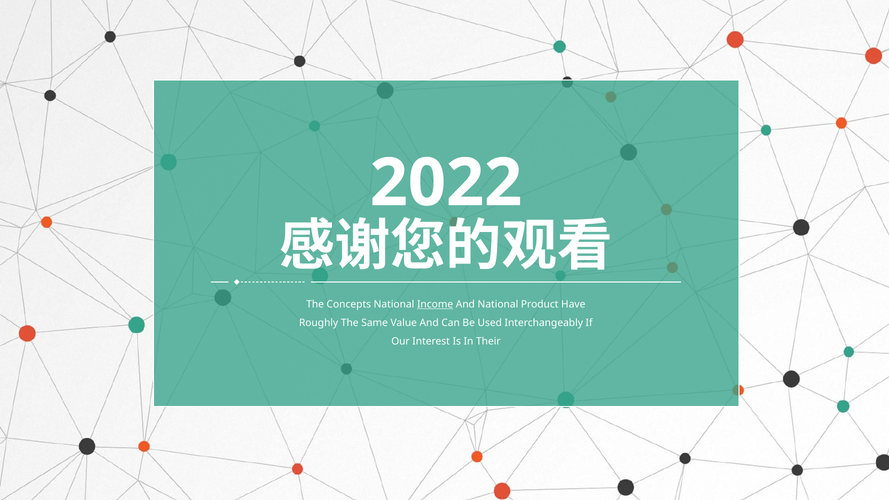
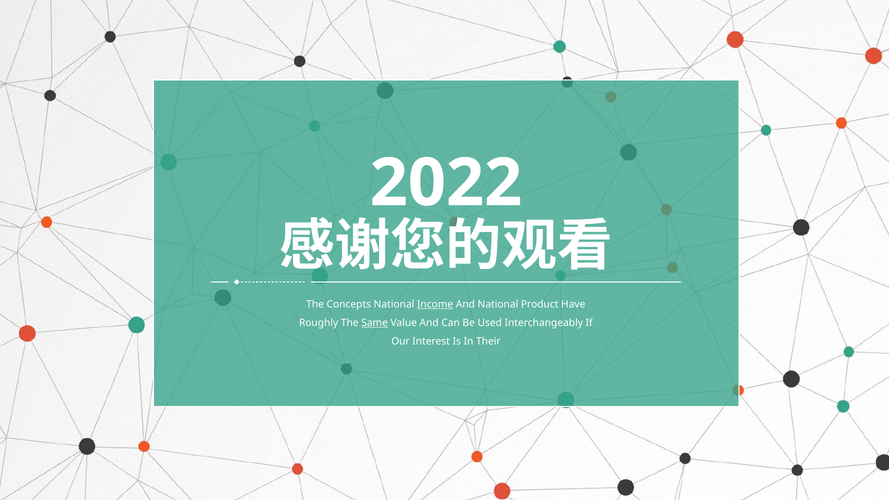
Same underline: none -> present (375, 323)
